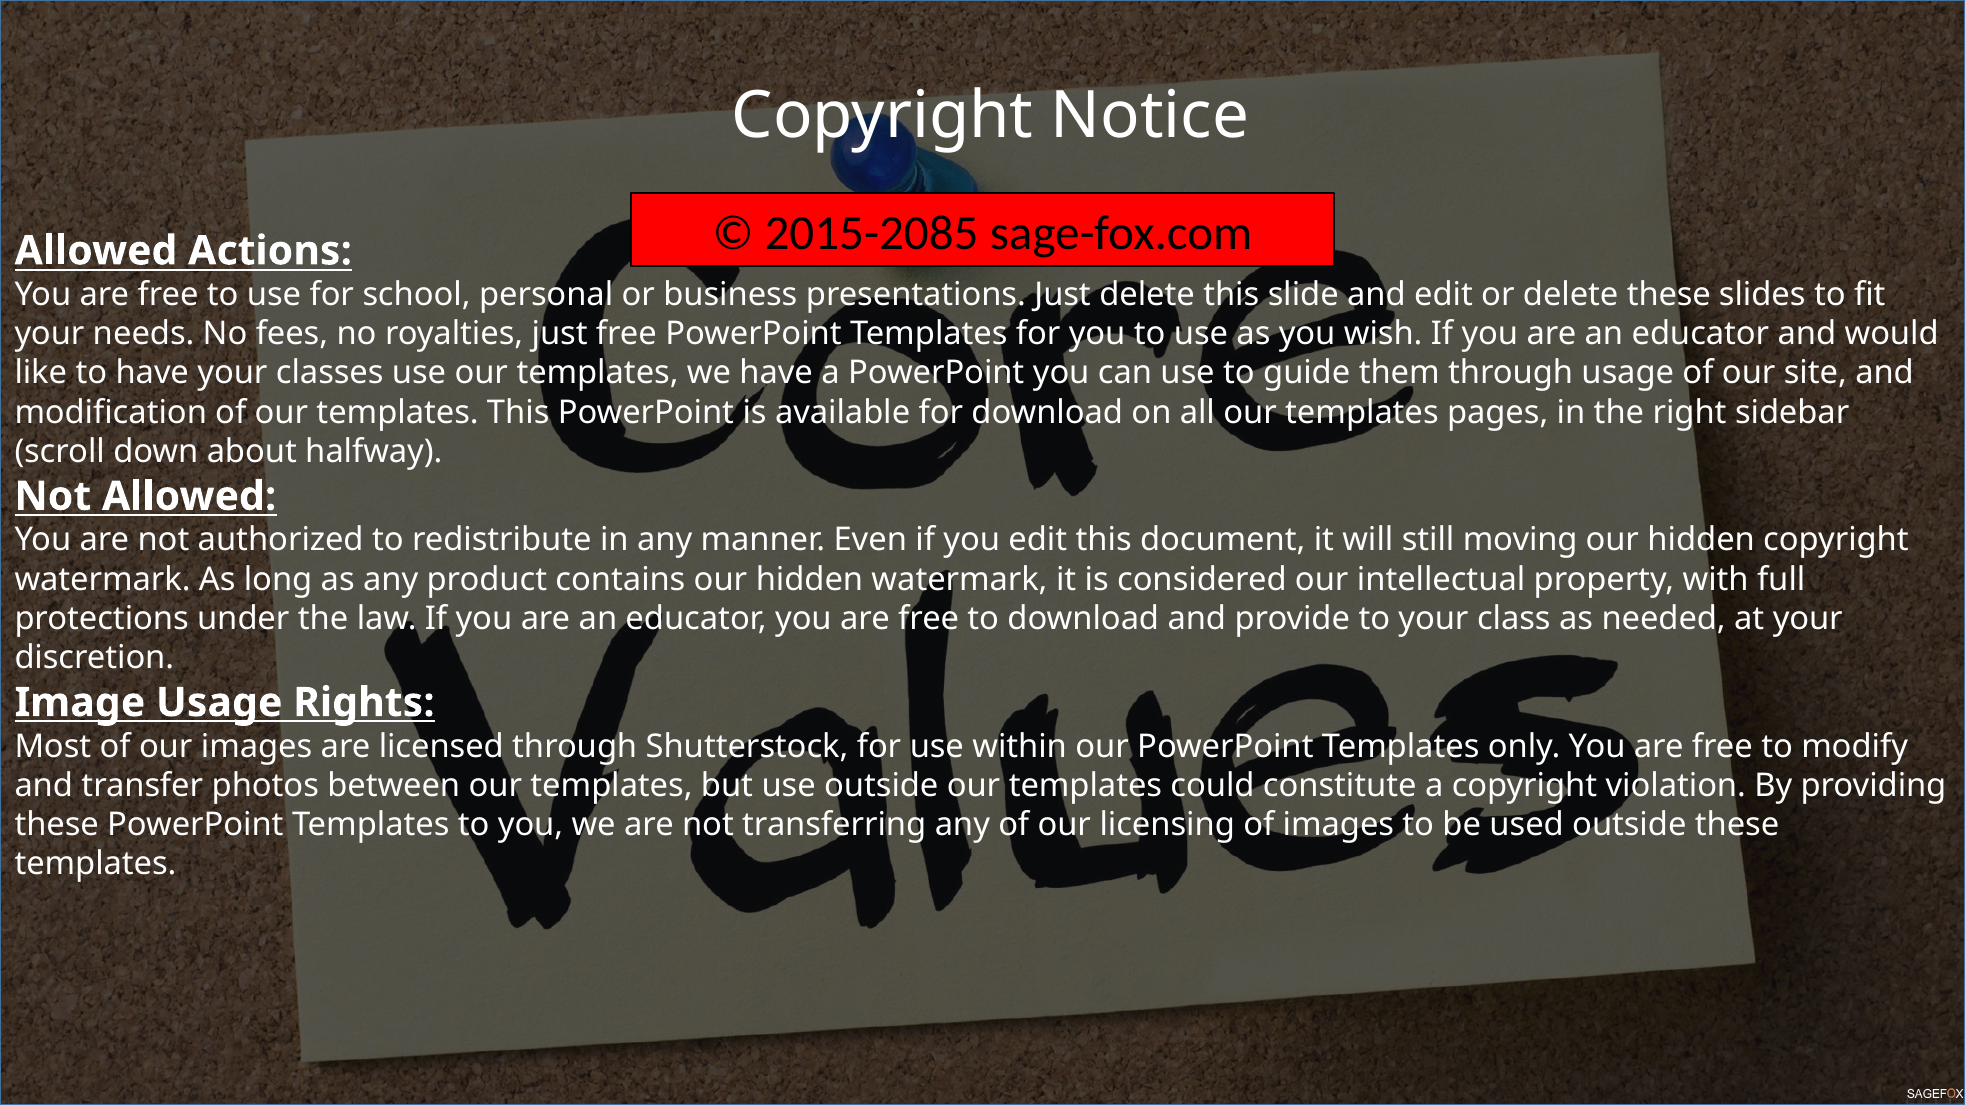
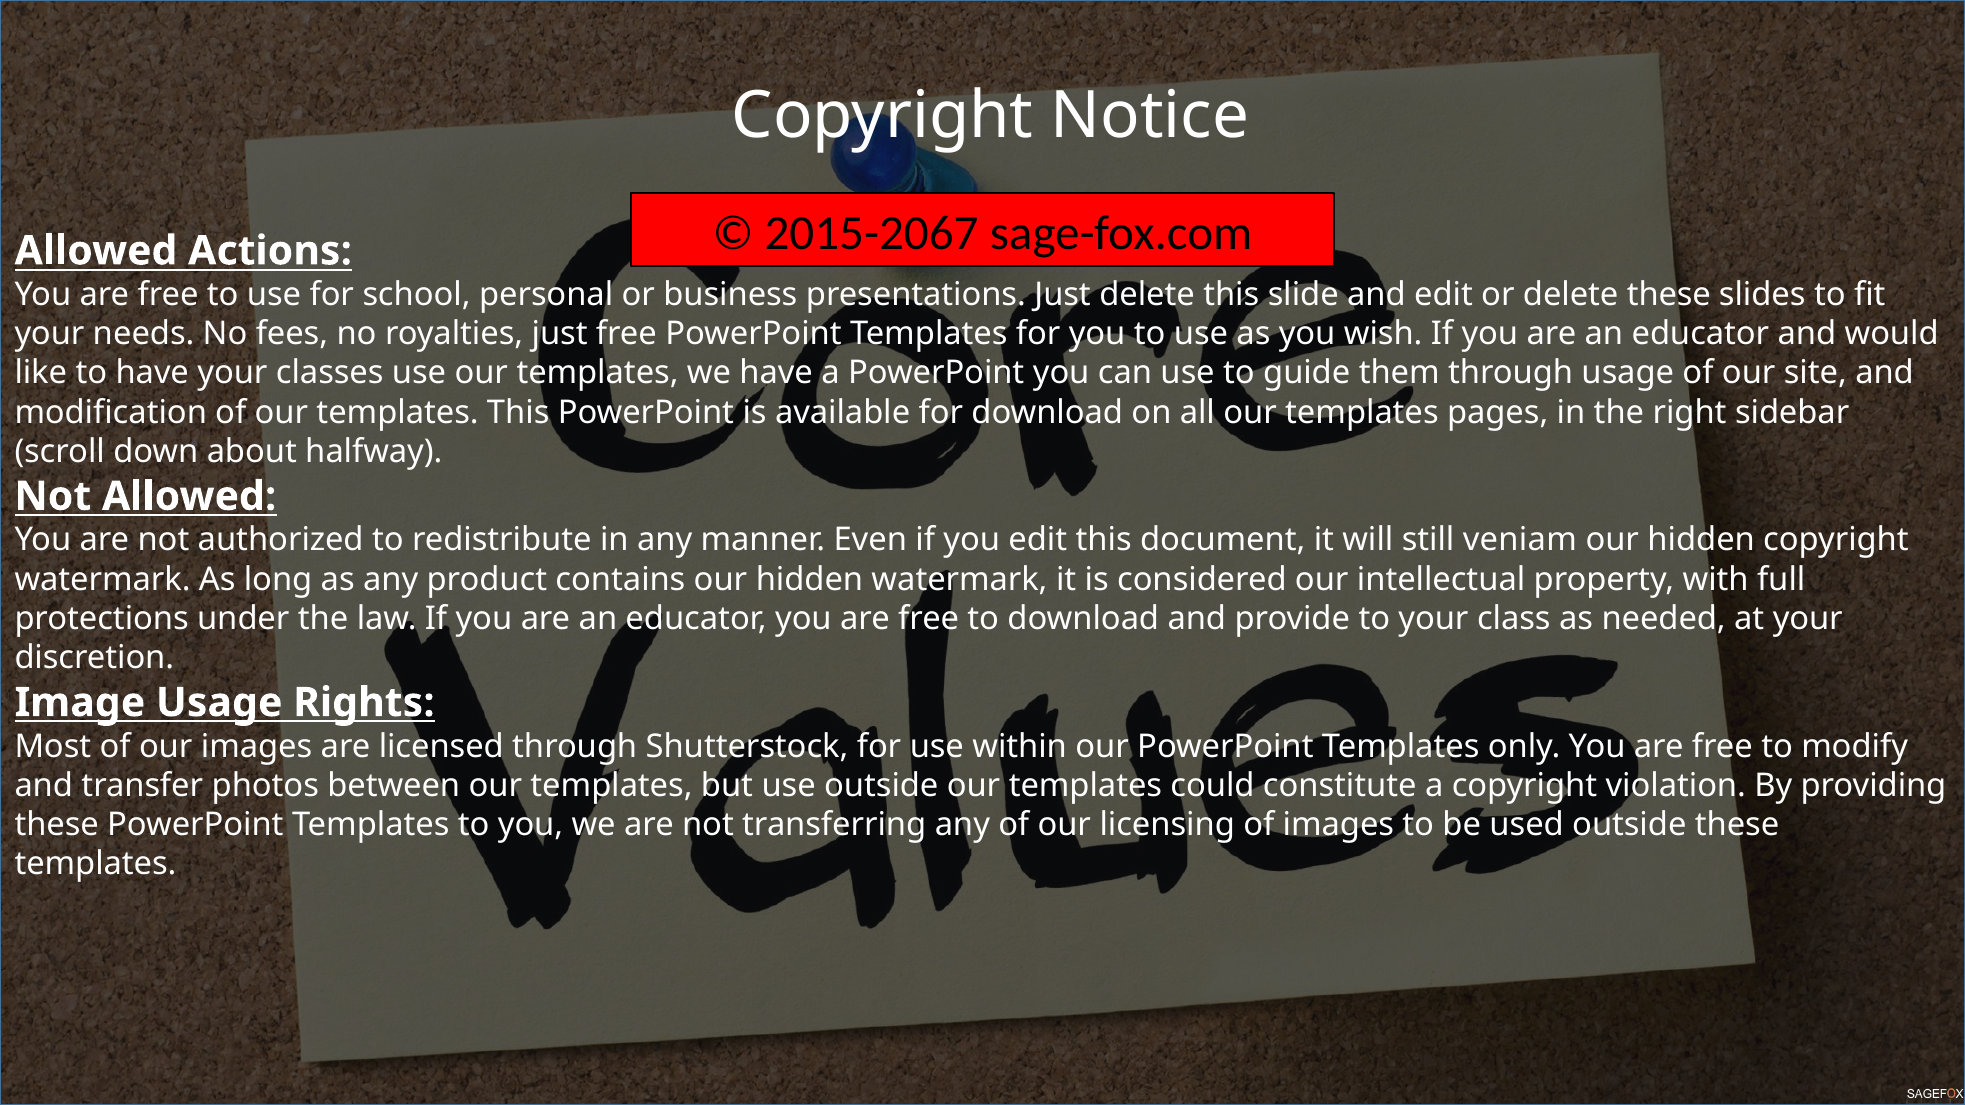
2015-2085: 2015-2085 -> 2015-2067 (872, 233)
moving: moving -> veniam (1520, 540)
